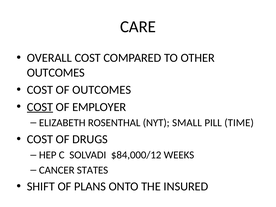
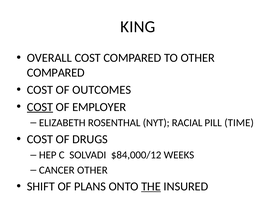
CARE: CARE -> KING (138, 27)
OUTCOMES: OUTCOMES -> COMPARED (56, 73)
SMALL: SMALL -> RACIAL (187, 123)
CANCER STATES: STATES -> OTHER (92, 170)
THE underline: none -> present (151, 186)
